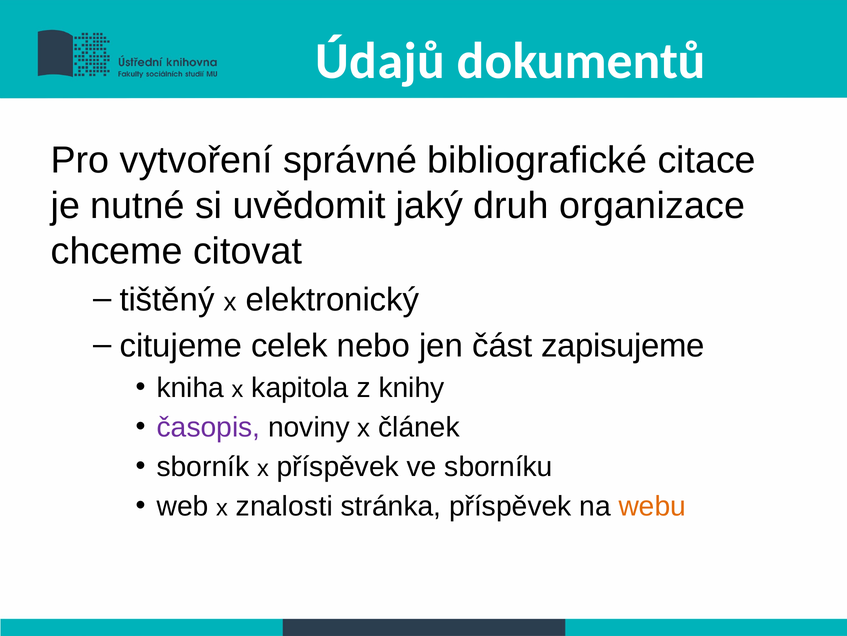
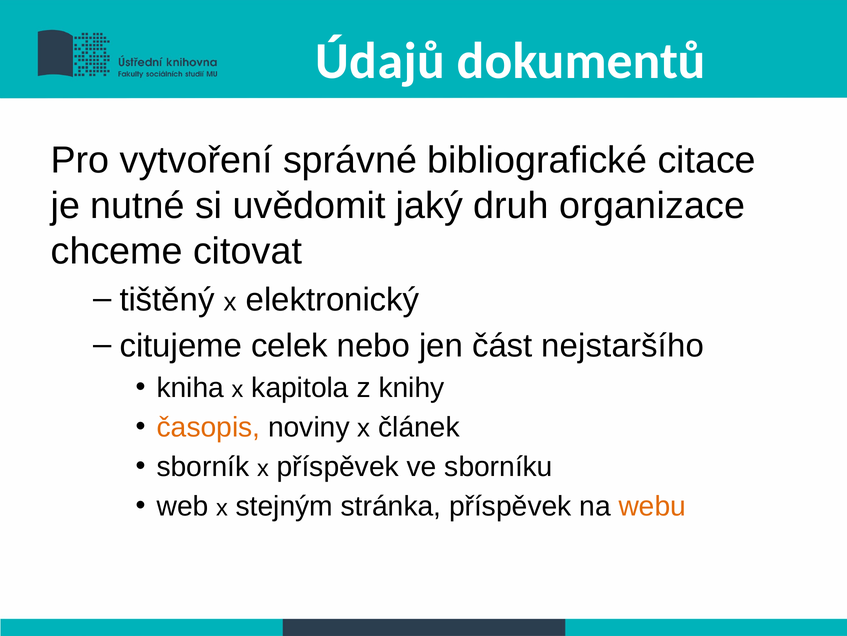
zapisujeme: zapisujeme -> nejstaršího (623, 345)
časopis colour: purple -> orange (208, 427)
znalosti: znalosti -> stejným (284, 506)
